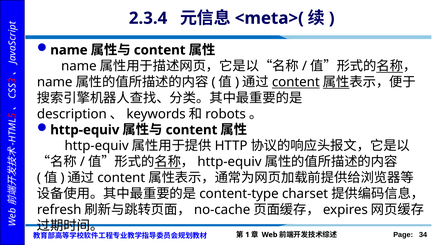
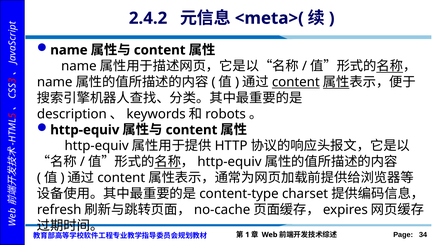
2.3.4: 2.3.4 -> 2.4.2 (148, 18)
